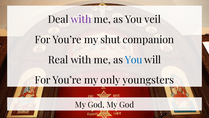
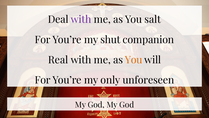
veil: veil -> salt (153, 19)
You colour: blue -> orange (134, 60)
youngsters: youngsters -> unforeseen (148, 80)
